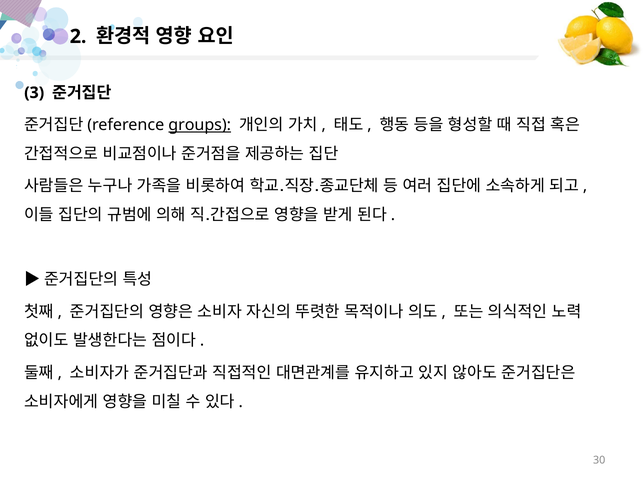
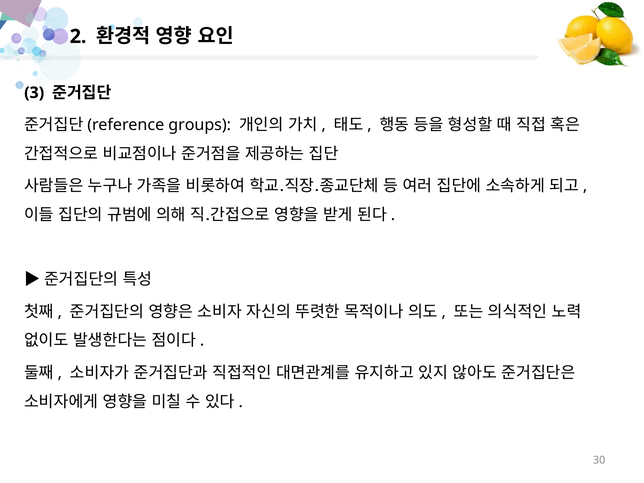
groups underline: present -> none (200, 125)
